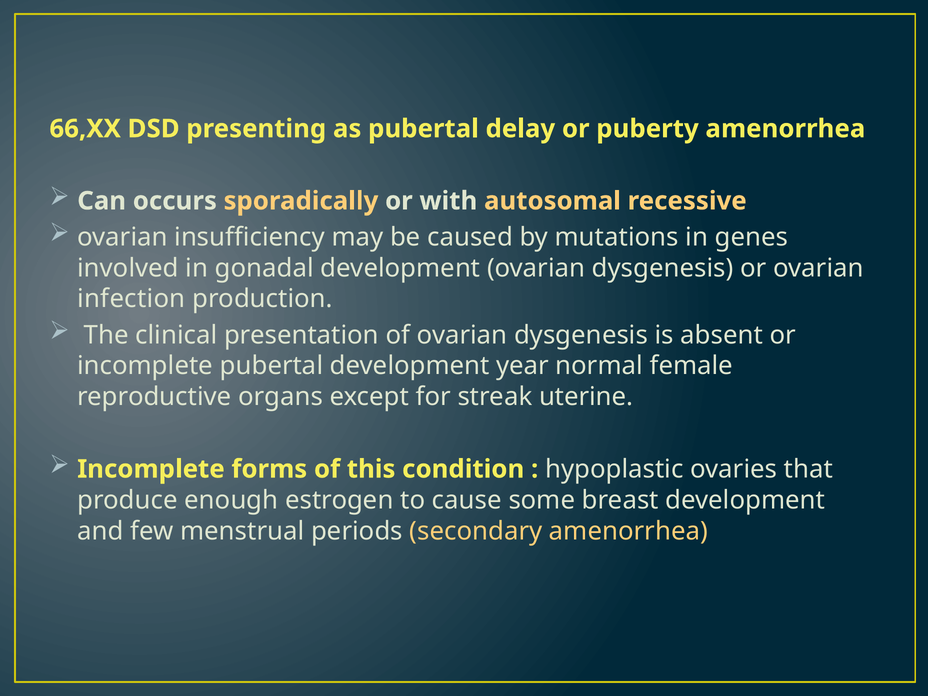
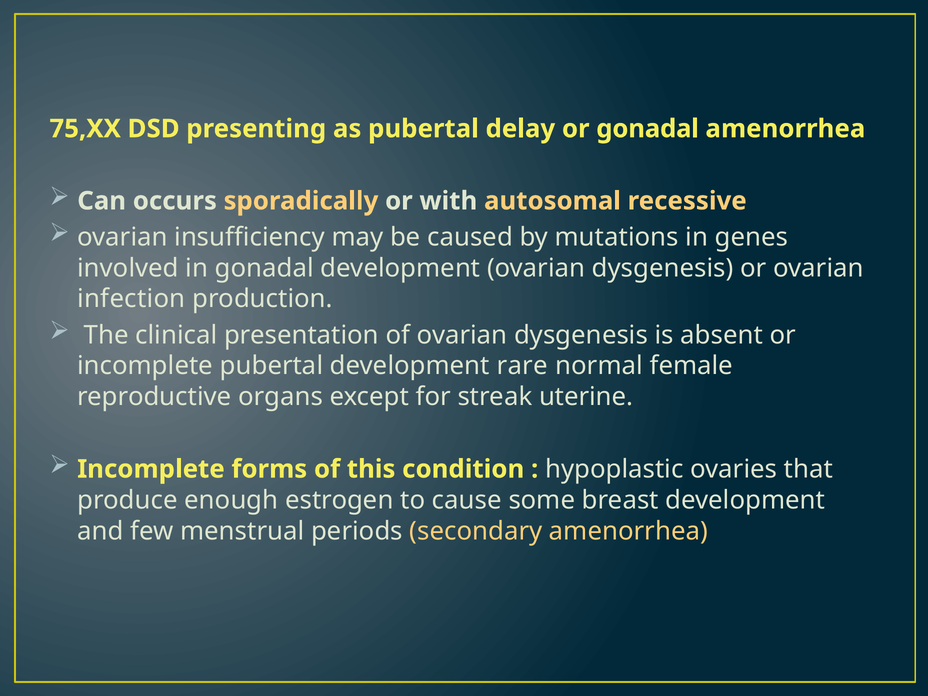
66,XX: 66,XX -> 75,XX (85, 129)
or puberty: puberty -> gonadal (648, 129)
year: year -> rare (522, 366)
